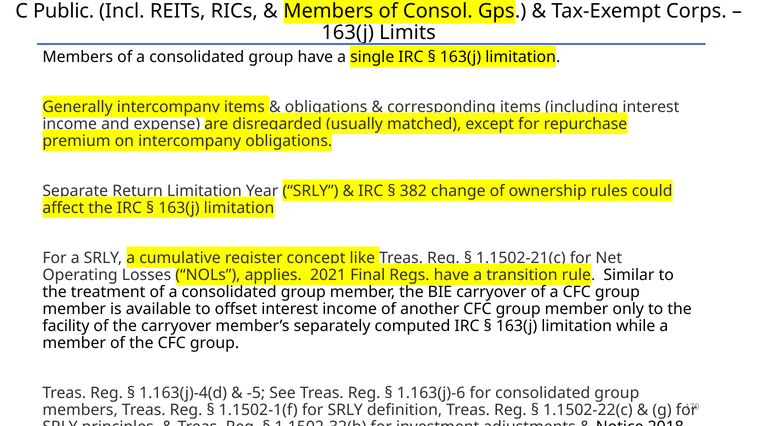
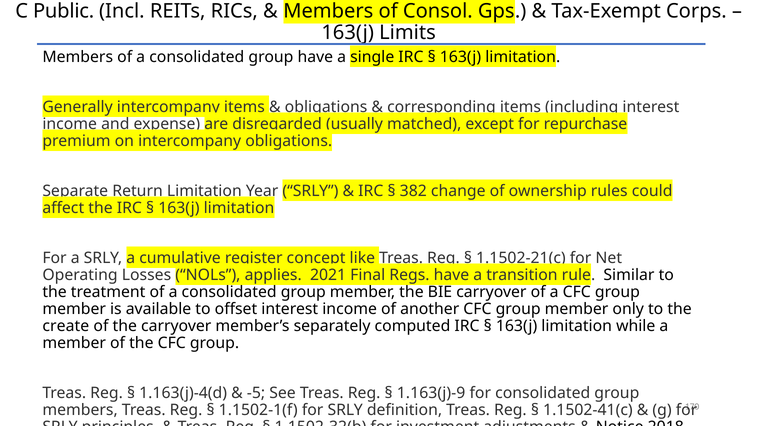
facility: facility -> create (66, 326)
1.163(j)-6: 1.163(j)-6 -> 1.163(j)-9 (431, 393)
1.1502-22(c: 1.1502-22(c -> 1.1502-41(c (588, 410)
